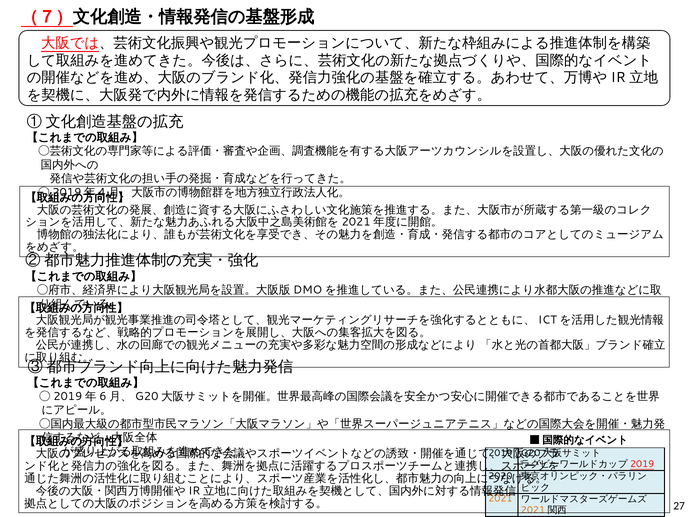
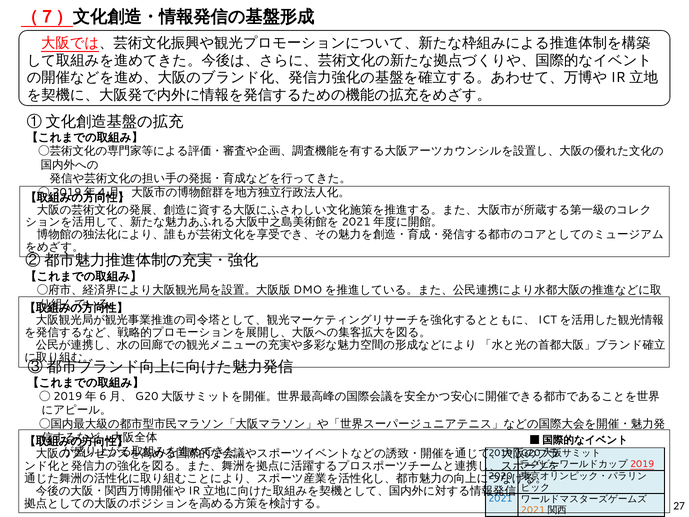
2021 colour: orange -> blue (500, 499)
